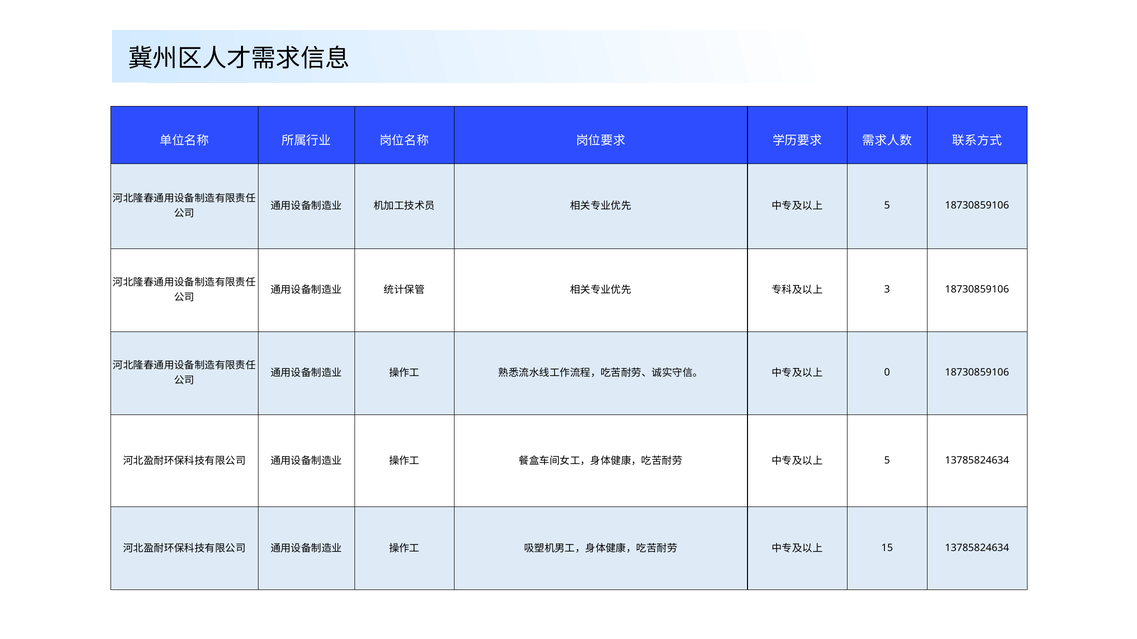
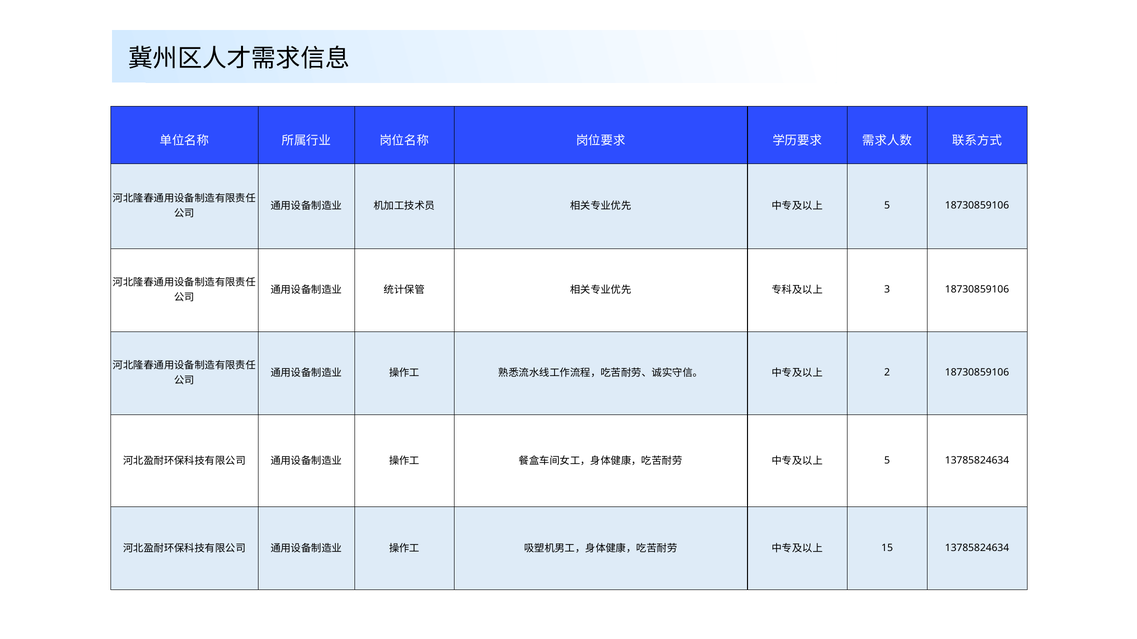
0: 0 -> 2 (887, 373)
